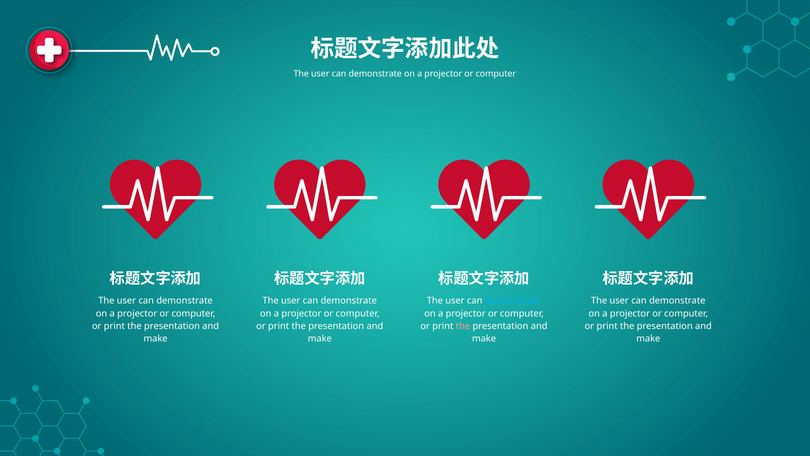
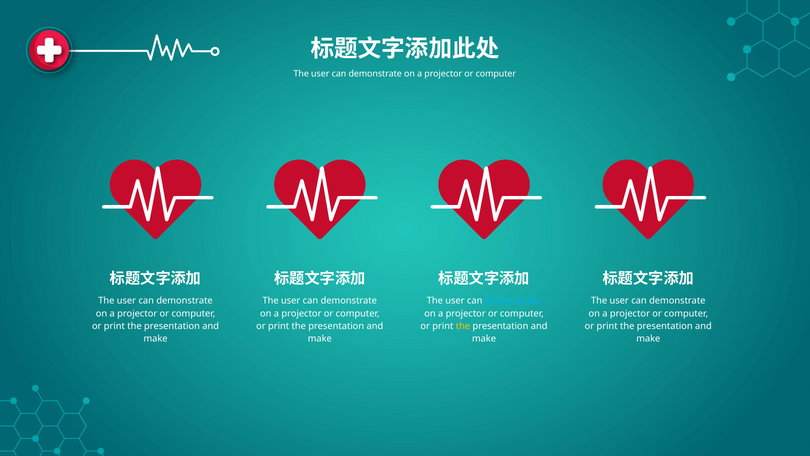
the colour: pink -> yellow (463, 326)
